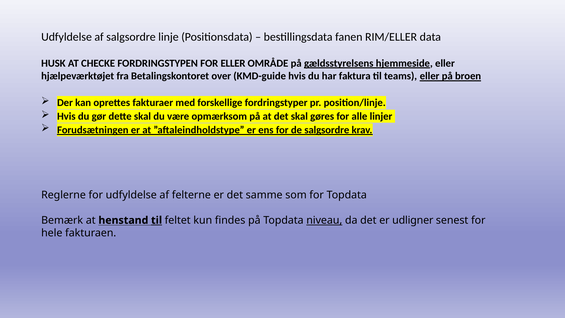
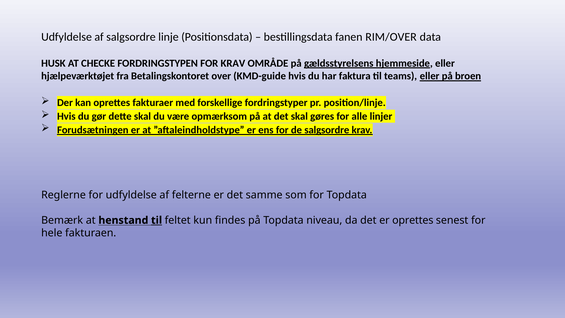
RIM/ELLER: RIM/ELLER -> RIM/OVER (391, 37)
FOR ELLER: ELLER -> KRAV (233, 63)
niveau underline: present -> none (324, 220)
er udligner: udligner -> oprettes (413, 220)
